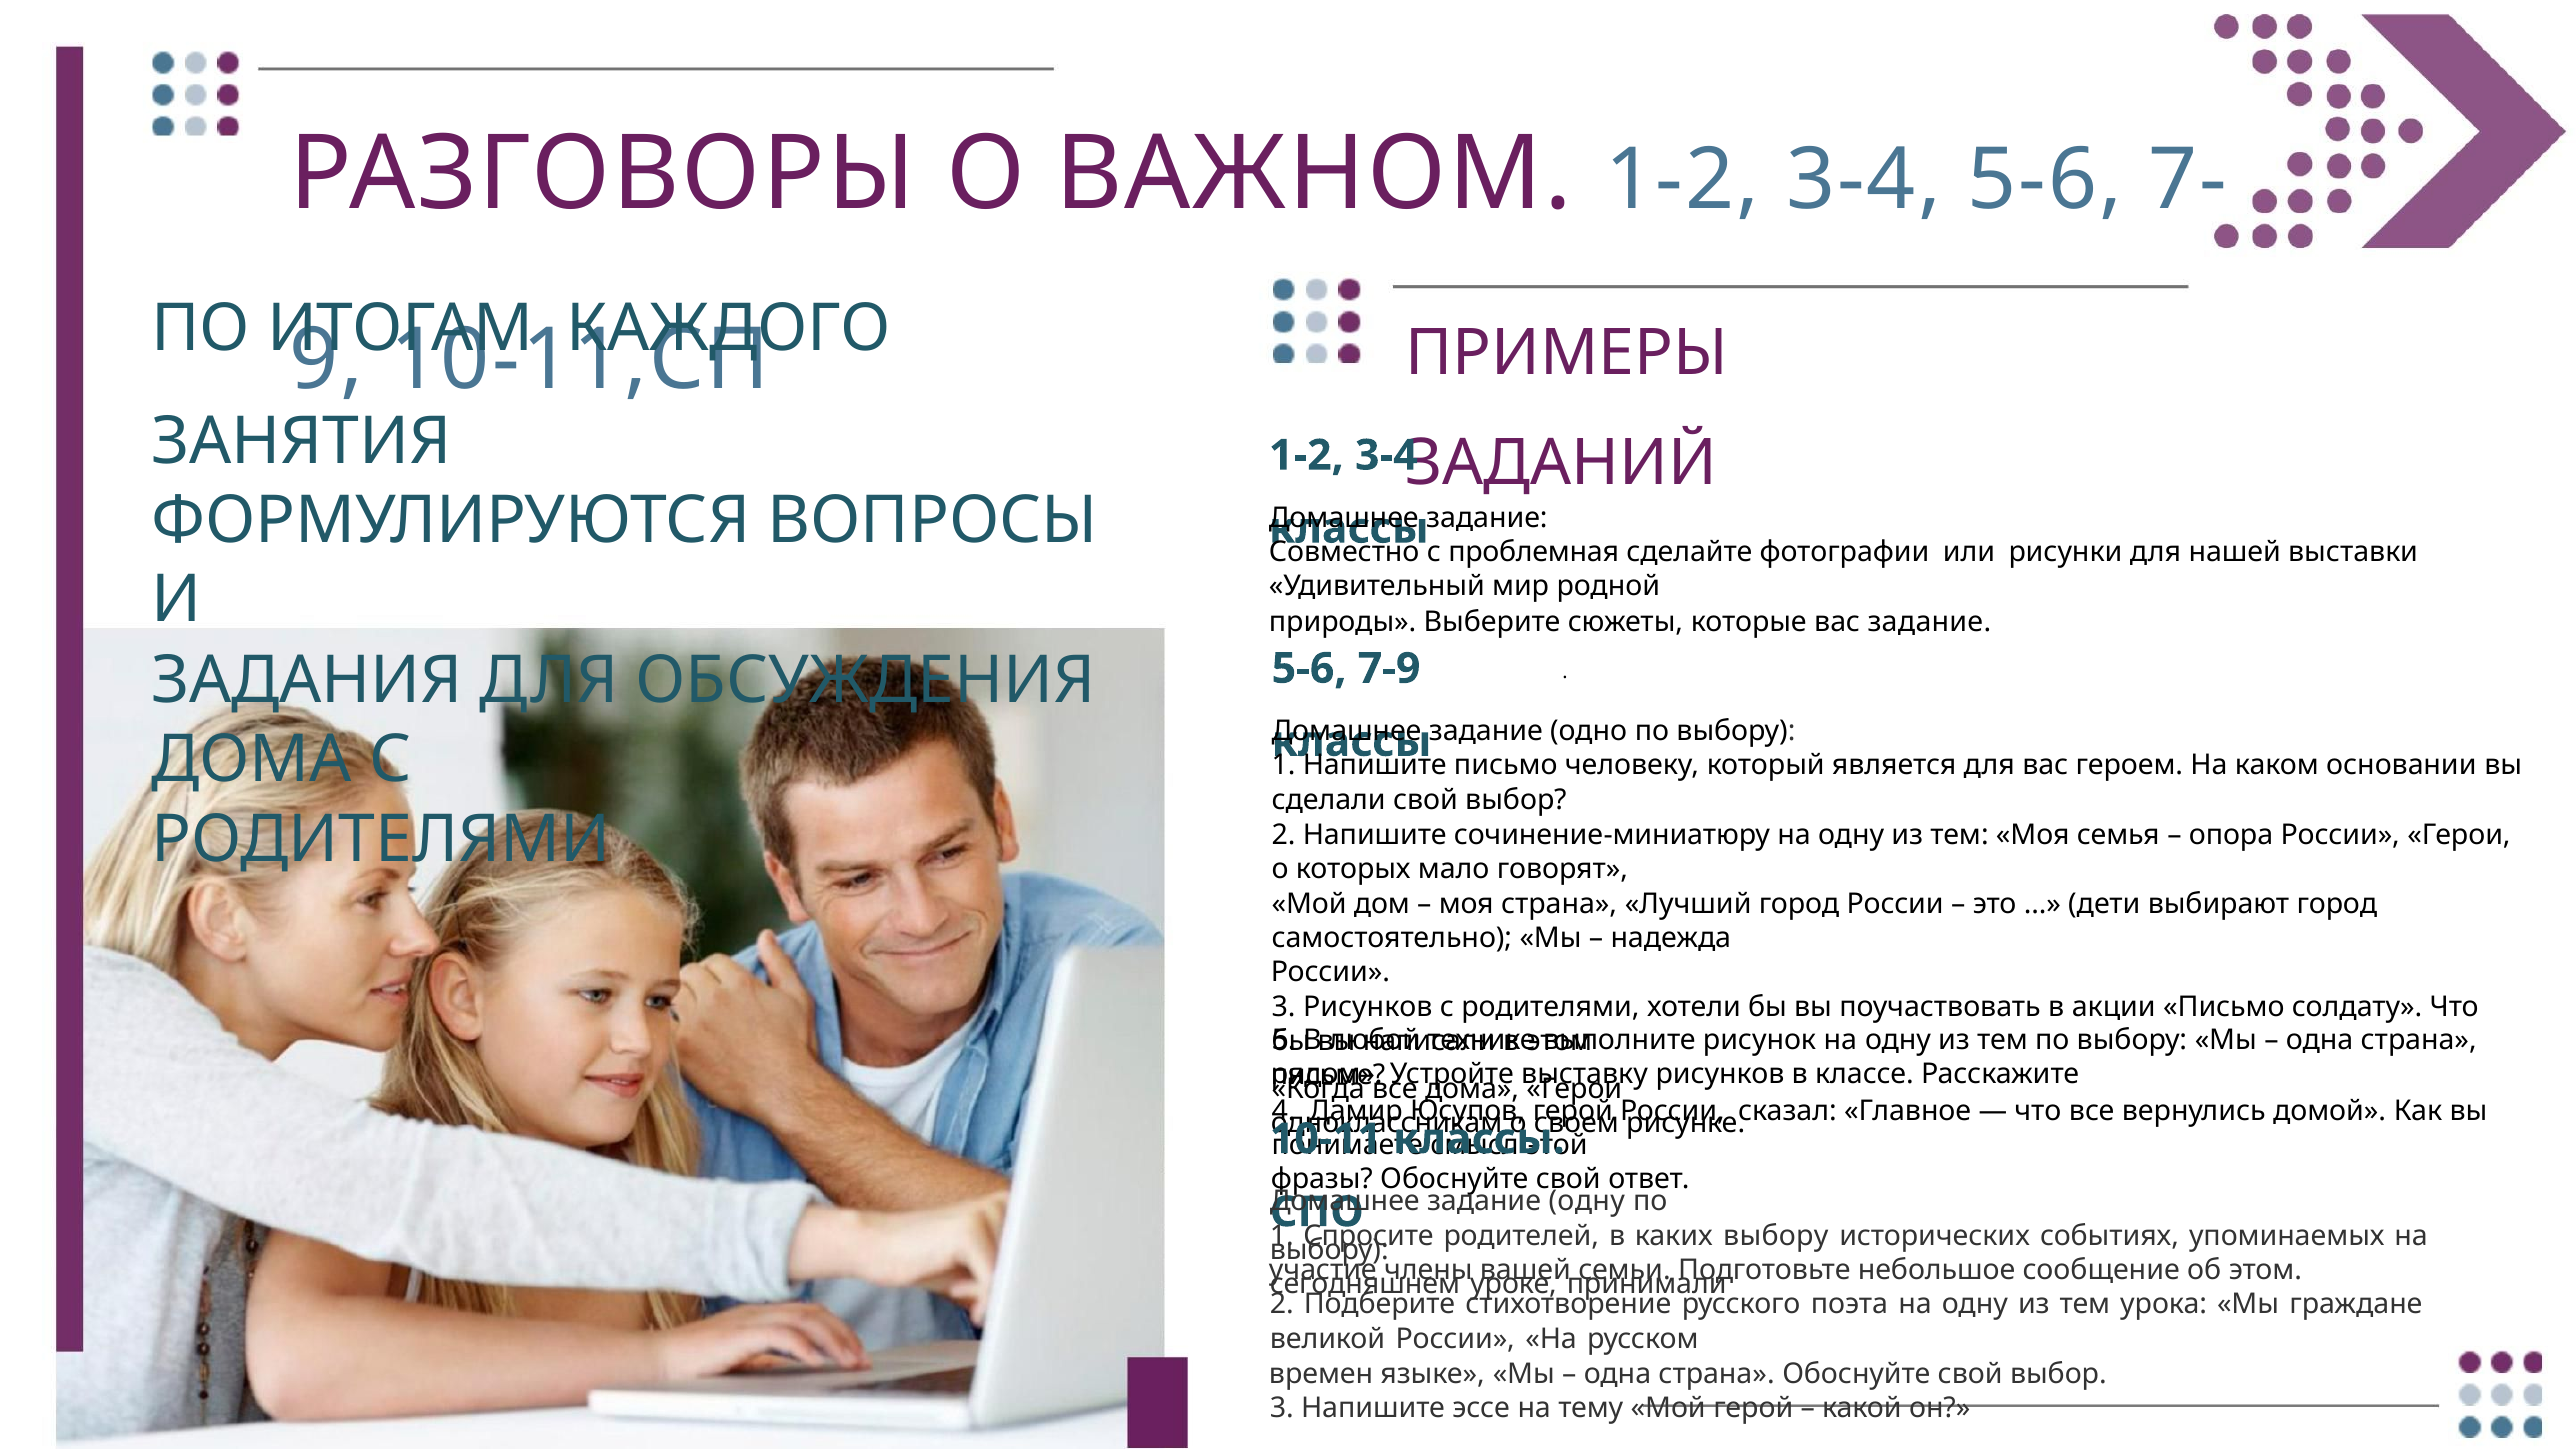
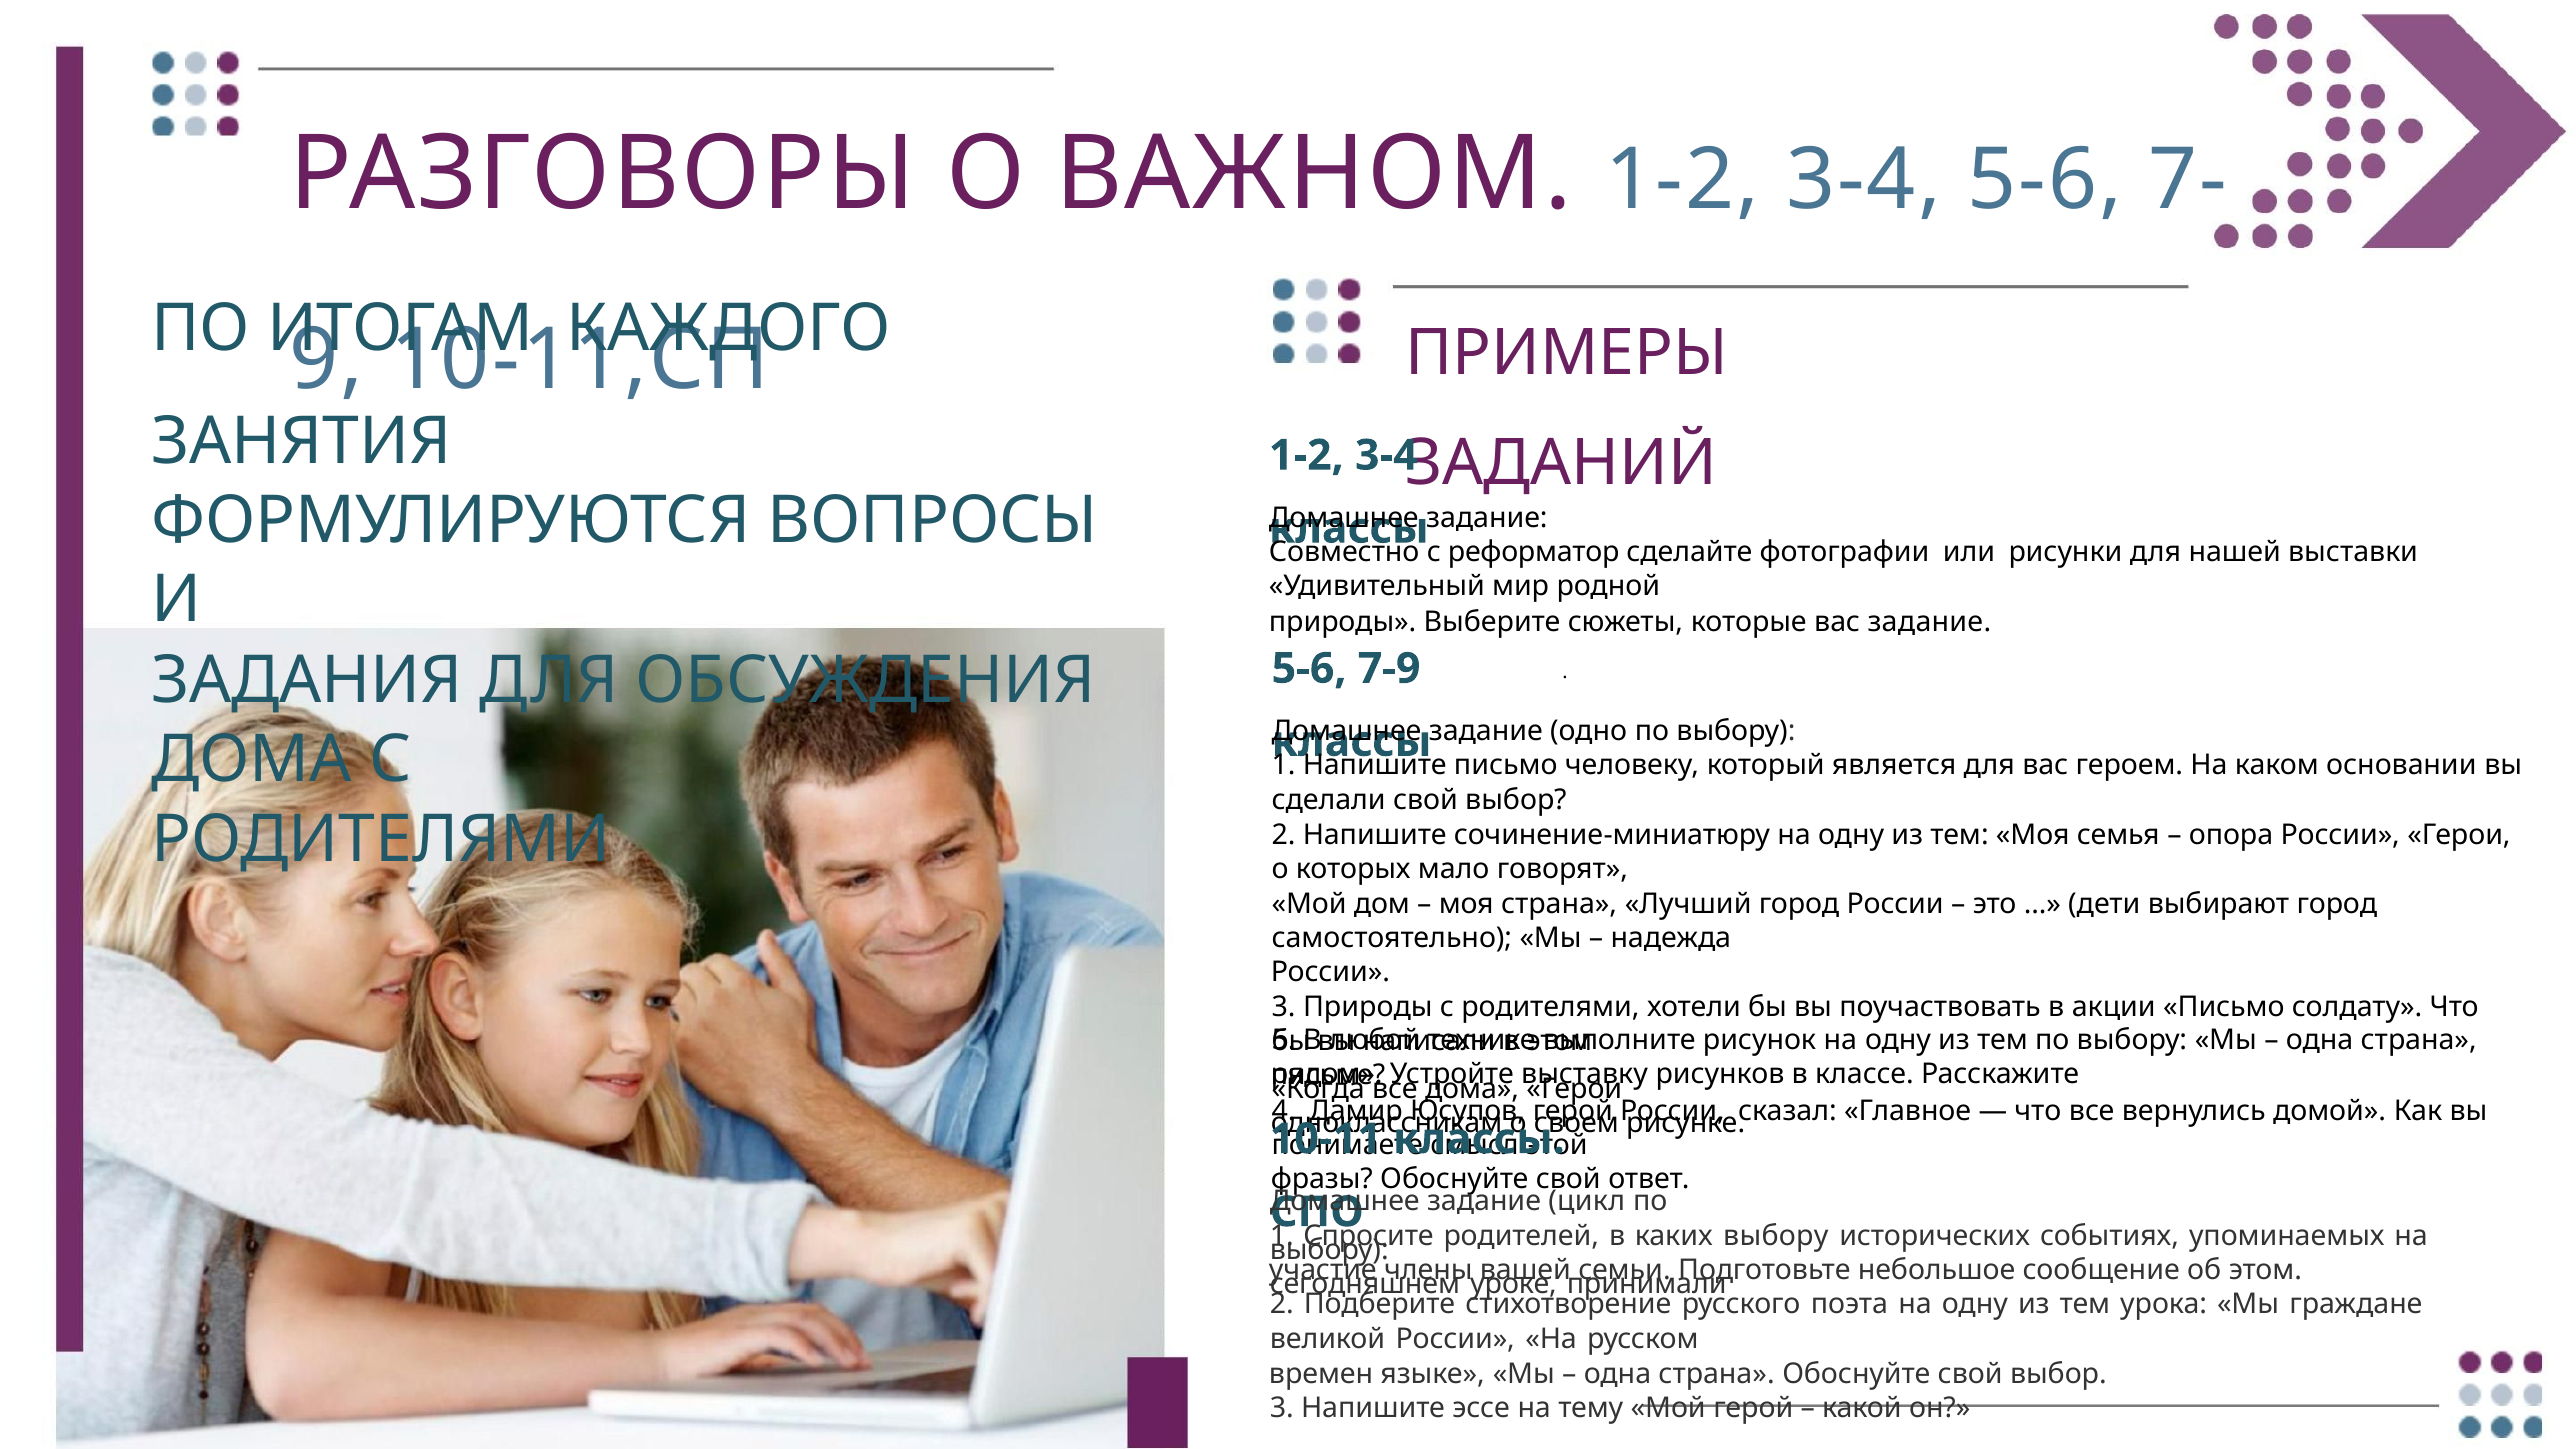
проблемная: проблемная -> реформатор (1534, 552)
3 Рисунков: Рисунков -> Природы (1368, 1007)
задание одну: одну -> цикл (1587, 1201)
